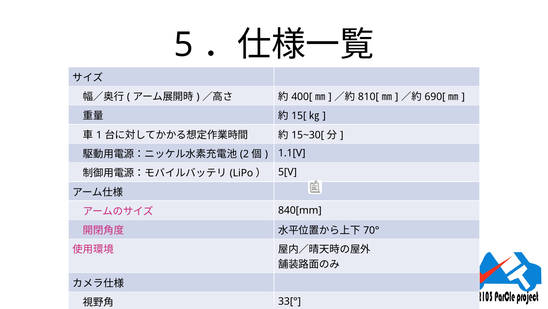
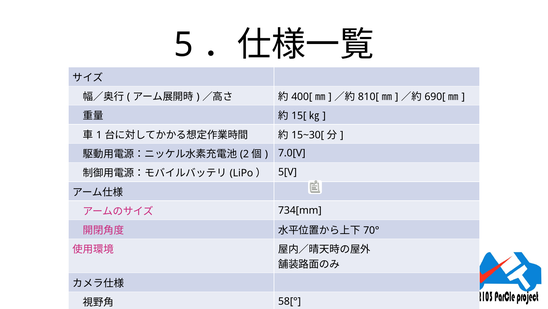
1.1[V: 1.1[V -> 7.0[V (292, 153)
840[mm: 840[mm -> 734[mm (300, 210)
33[°: 33[° -> 58[° (290, 301)
